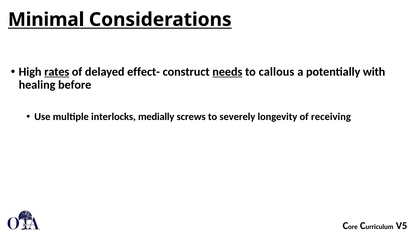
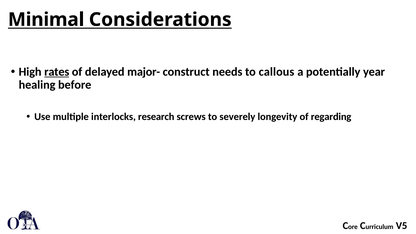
effect-: effect- -> major- (144, 72)
needs underline: present -> none (227, 72)
with: with -> year (374, 72)
medially: medially -> research (156, 117)
receiving: receiving -> regarding (331, 117)
